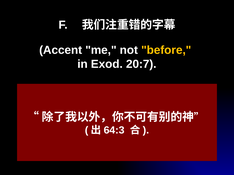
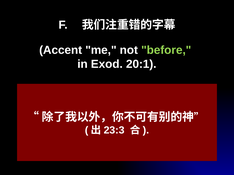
before colour: yellow -> light green (166, 50)
20:7: 20:7 -> 20:1 (141, 64)
64:3: 64:3 -> 23:3 (114, 131)
